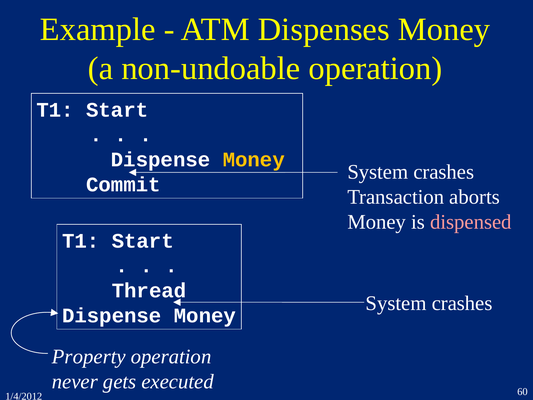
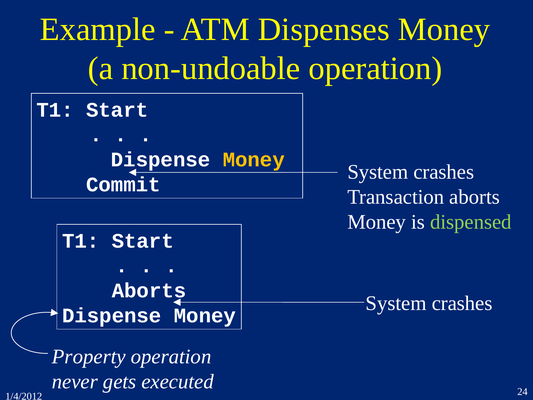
dispensed colour: pink -> light green (471, 222)
Thread: Thread -> Aborts (149, 290)
60: 60 -> 24 (522, 392)
